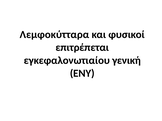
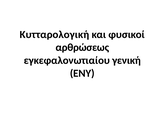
Λεμφοκύτταρα: Λεμφοκύτταρα -> Κυτταρολογική (54, 35)
επιτρέπεται: επιτρέπεται -> αρθρώσεως (82, 48)
